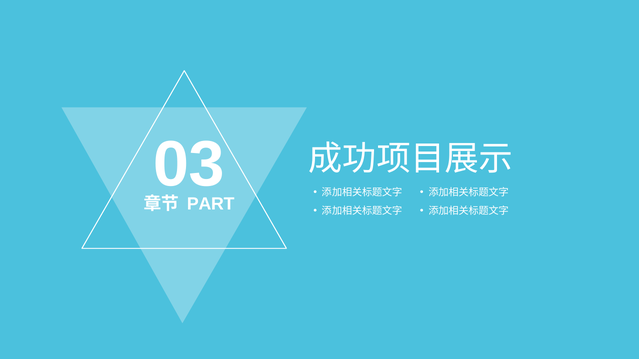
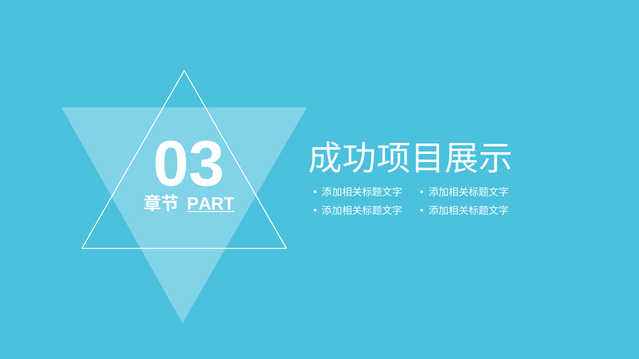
PART underline: none -> present (211, 204)
